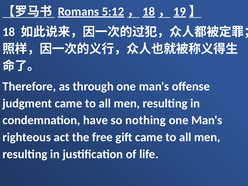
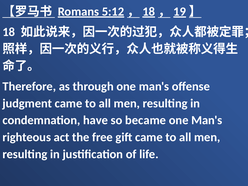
nothing: nothing -> became (146, 120)
